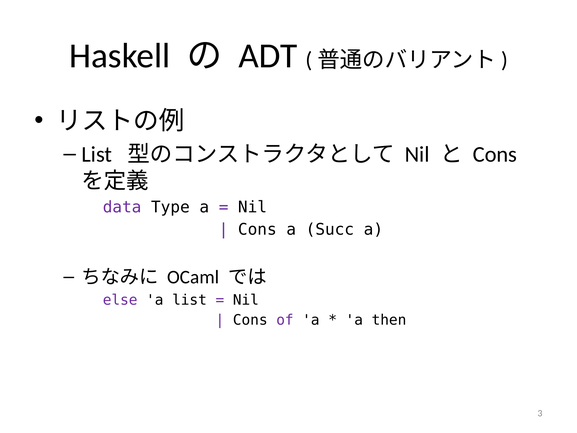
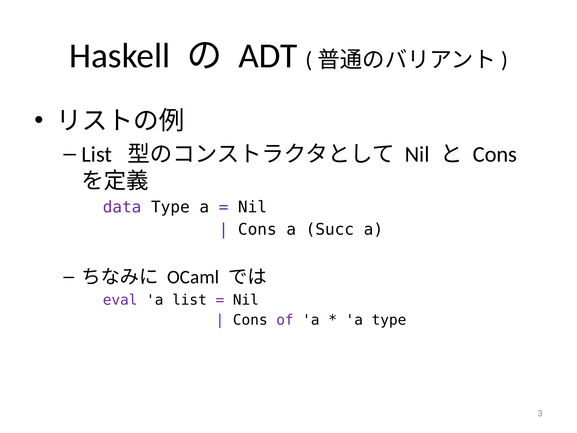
else: else -> eval (120, 300)
a then: then -> type (389, 320)
